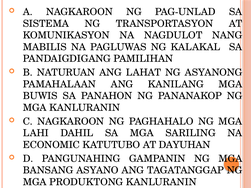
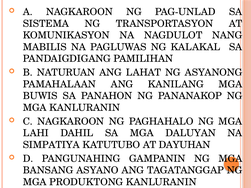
SARILING: SARILING -> DALUYAN (191, 133)
ECONOMIC: ECONOMIC -> SIMPATIYA (51, 145)
